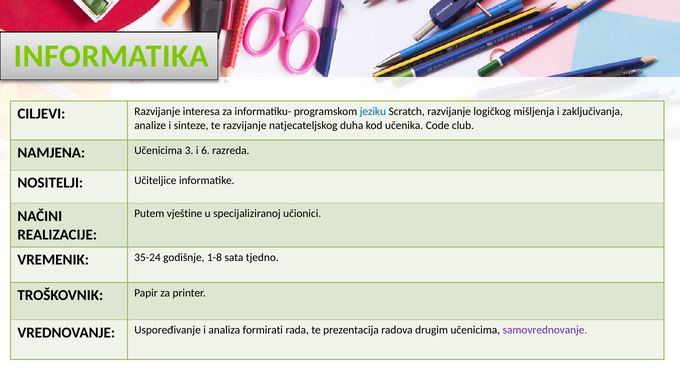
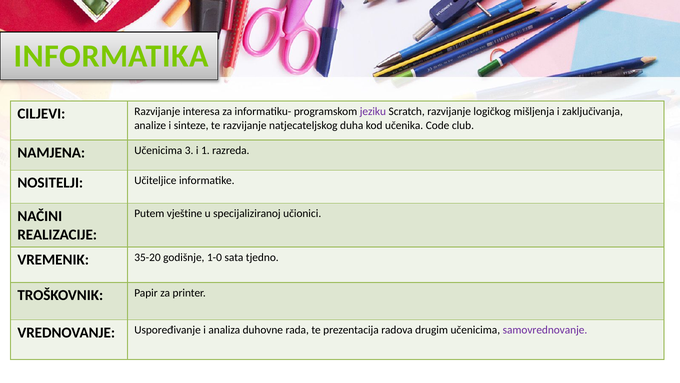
jeziku colour: blue -> purple (373, 111)
6: 6 -> 1 (205, 150)
35-24: 35-24 -> 35-20 (147, 257)
1-8: 1-8 -> 1-0 (214, 257)
formirati: formirati -> duhovne (263, 330)
